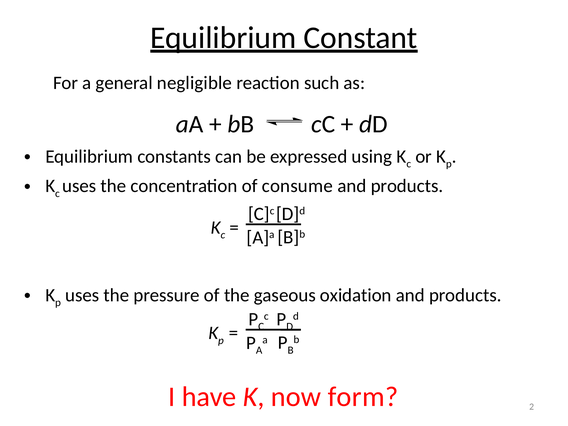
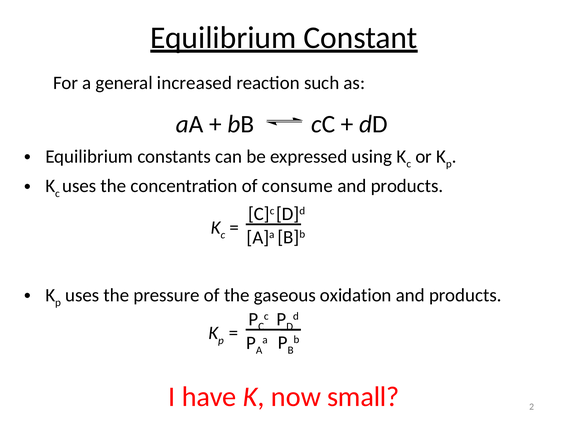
negligible: negligible -> increased (195, 83)
form: form -> small (363, 397)
